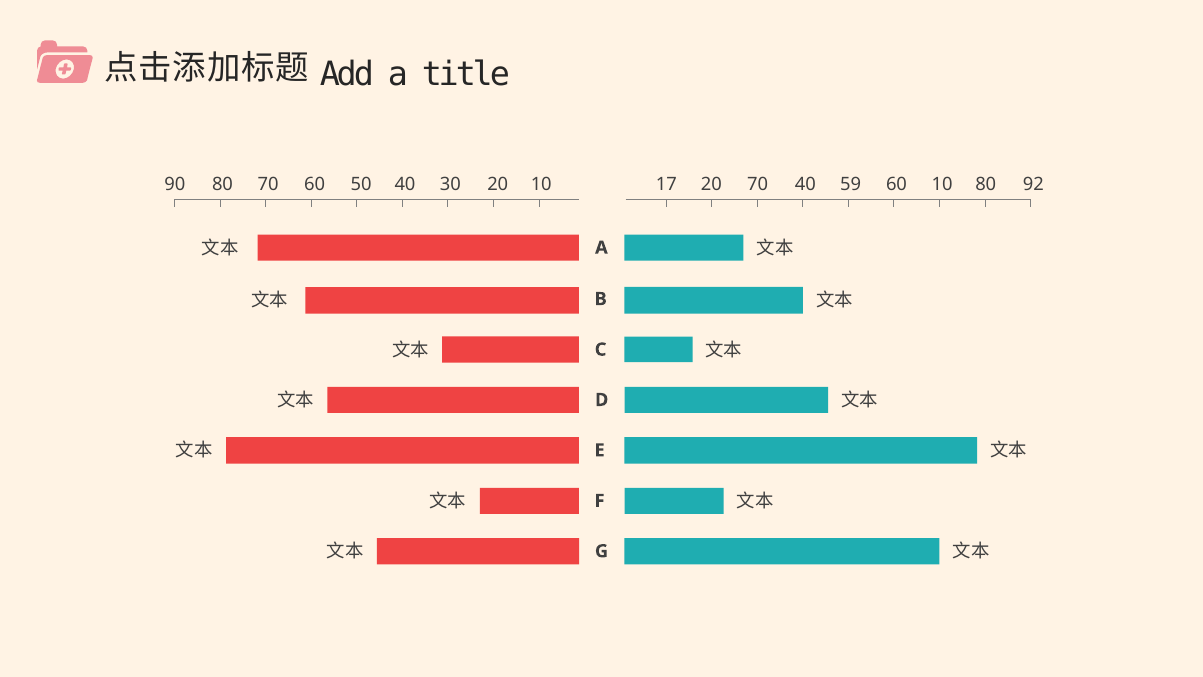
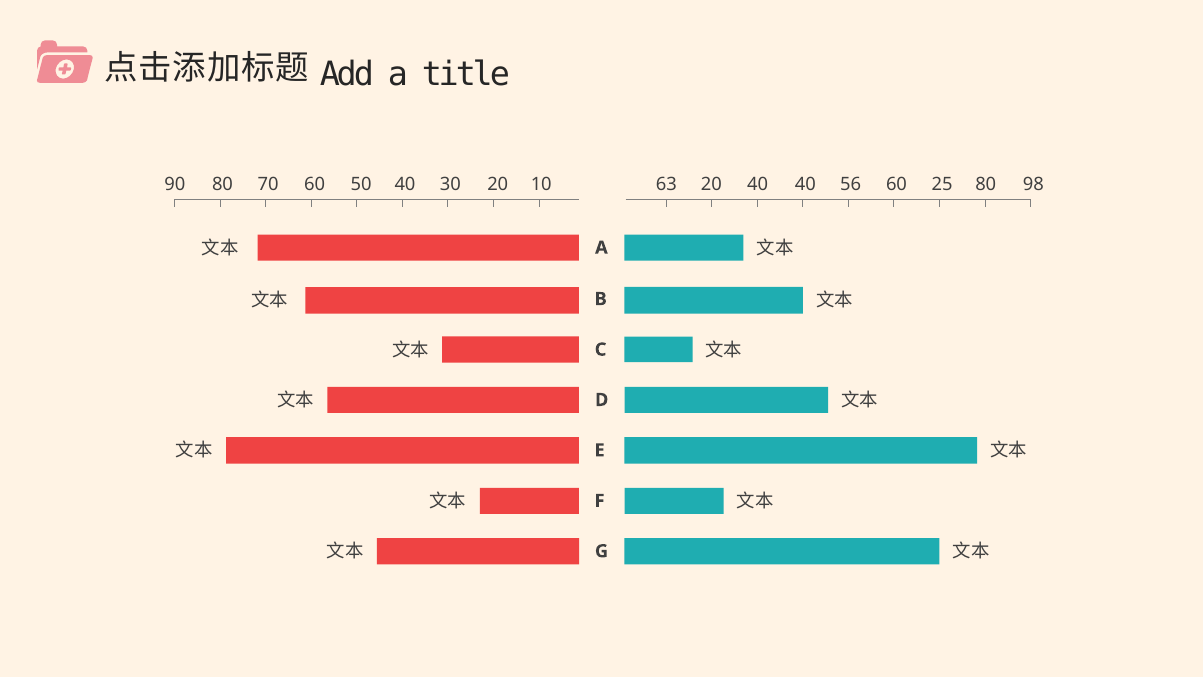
17: 17 -> 63 (666, 184)
20 70: 70 -> 40 (758, 184)
59: 59 -> 56 (851, 184)
60 10: 10 -> 25 (942, 184)
92: 92 -> 98 (1033, 184)
